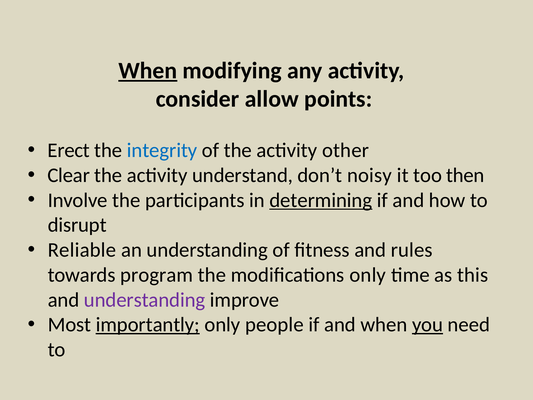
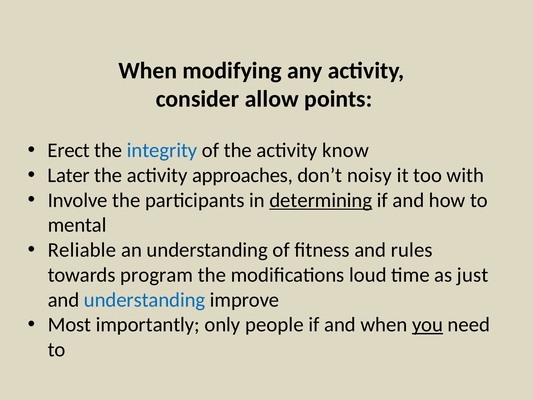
When underline: present -> none (148, 71)
other: other -> know (346, 150)
Clear: Clear -> Later (69, 175)
understand: understand -> approaches (243, 175)
then: then -> with (465, 175)
disrupt: disrupt -> mental (77, 225)
modifications only: only -> loud (368, 275)
this: this -> just (473, 275)
understanding colour: purple -> blue (145, 300)
importantly underline: present -> none (148, 325)
